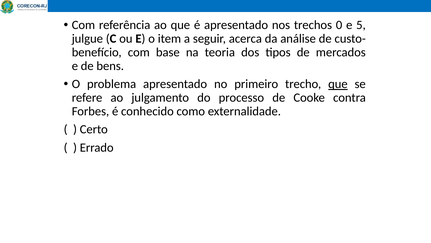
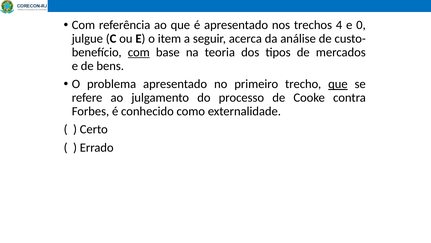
0: 0 -> 4 (339, 25)
5: 5 -> 0 (361, 25)
com underline: none -> present (139, 52)
